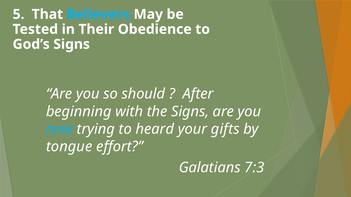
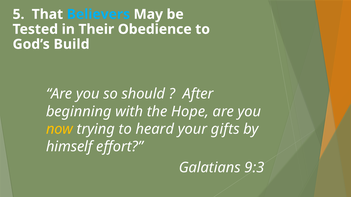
God’s Signs: Signs -> Build (72, 44)
the Signs: Signs -> Hope (190, 112)
now colour: light blue -> yellow (60, 129)
tongue: tongue -> himself (69, 147)
7:3: 7:3 -> 9:3 (254, 168)
